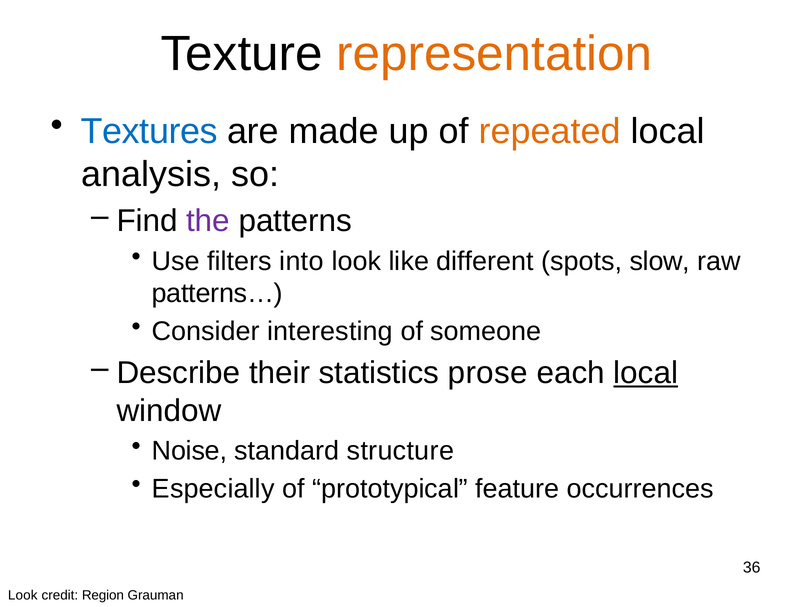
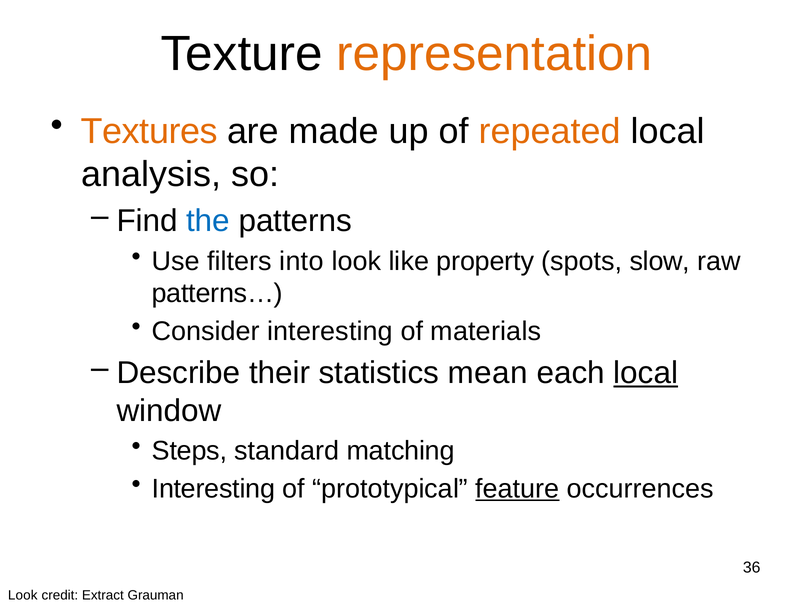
Textures colour: blue -> orange (149, 131)
the colour: purple -> blue (208, 221)
different: different -> property (485, 261)
someone: someone -> materials (486, 331)
prose: prose -> mean (488, 373)
Noise: Noise -> Steps (189, 451)
structure: structure -> matching (401, 451)
Especially: Especially -> Interesting (213, 488)
feature underline: none -> present (517, 488)
Region: Region -> Extract (103, 595)
